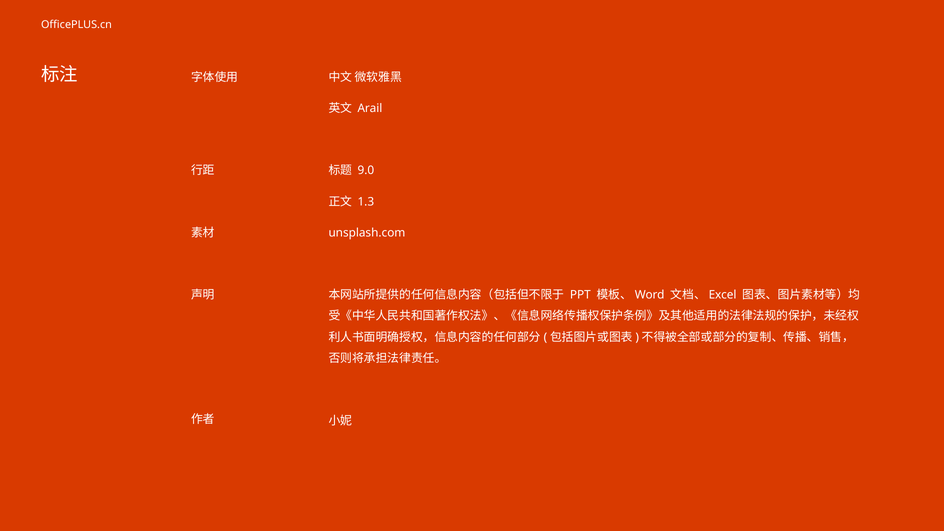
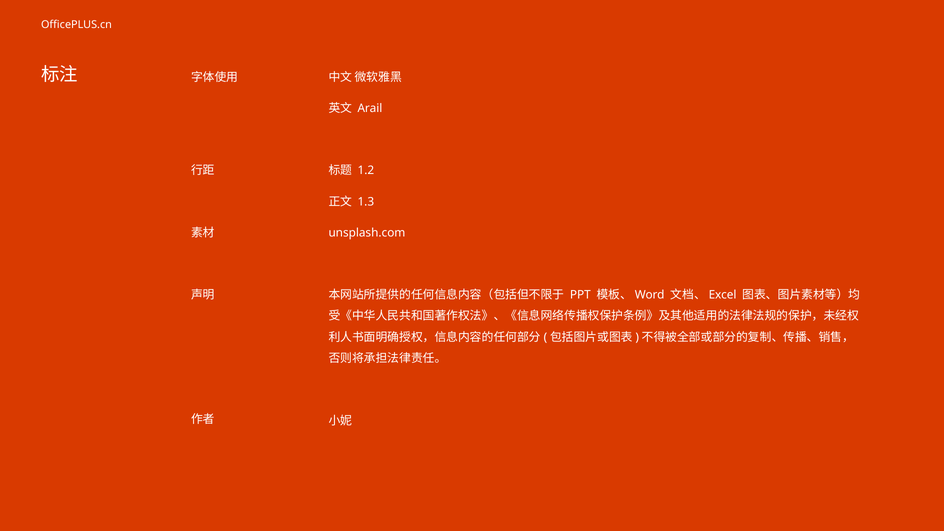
9.0: 9.0 -> 1.2 (366, 171)
